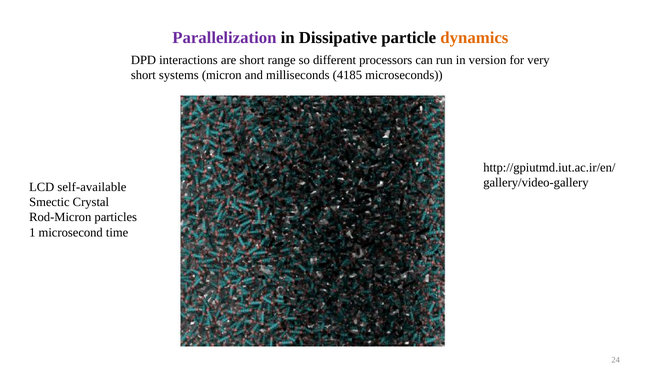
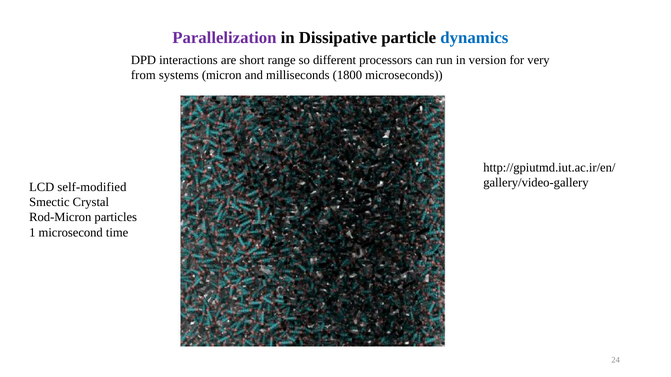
dynamics colour: orange -> blue (474, 38)
short: short -> from (143, 75)
4185: 4185 -> 1800 (347, 75)
self-available: self-available -> self-modified (92, 187)
